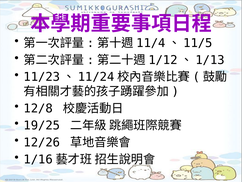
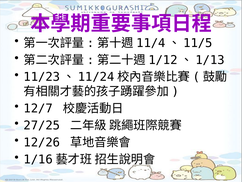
12/8: 12/8 -> 12/7 (38, 108)
19/25: 19/25 -> 27/25 (42, 125)
